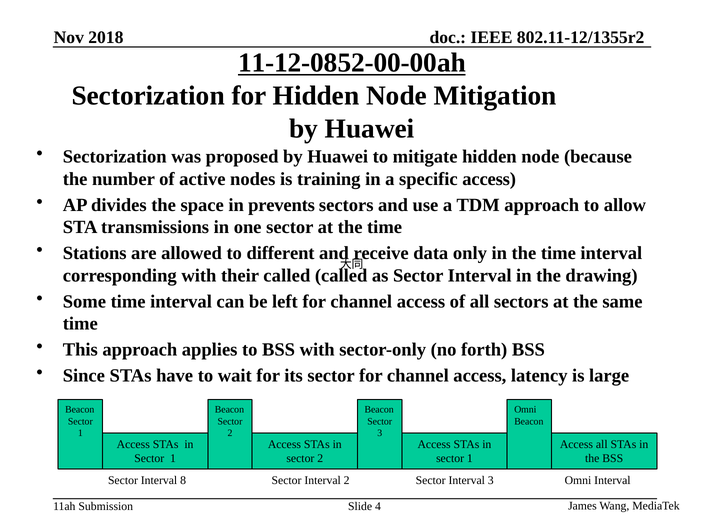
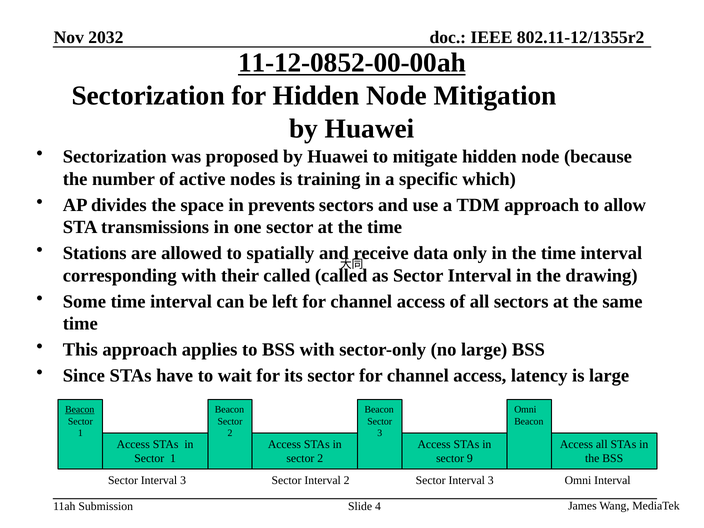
2018: 2018 -> 2032 (106, 38)
specific access: access -> which (489, 179)
different: different -> spatially (280, 253)
no forth: forth -> large (484, 350)
Beacon underline: none -> present (80, 410)
1: 1 -> 9 (470, 458)
8: 8 -> 3 (183, 480)
